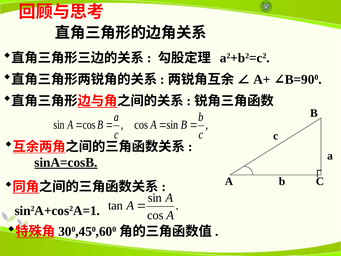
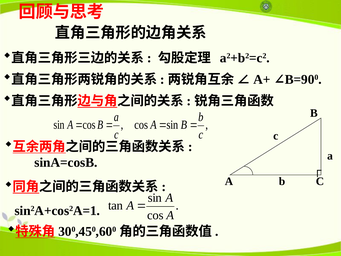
sinA=cosB underline: present -> none (66, 162)
